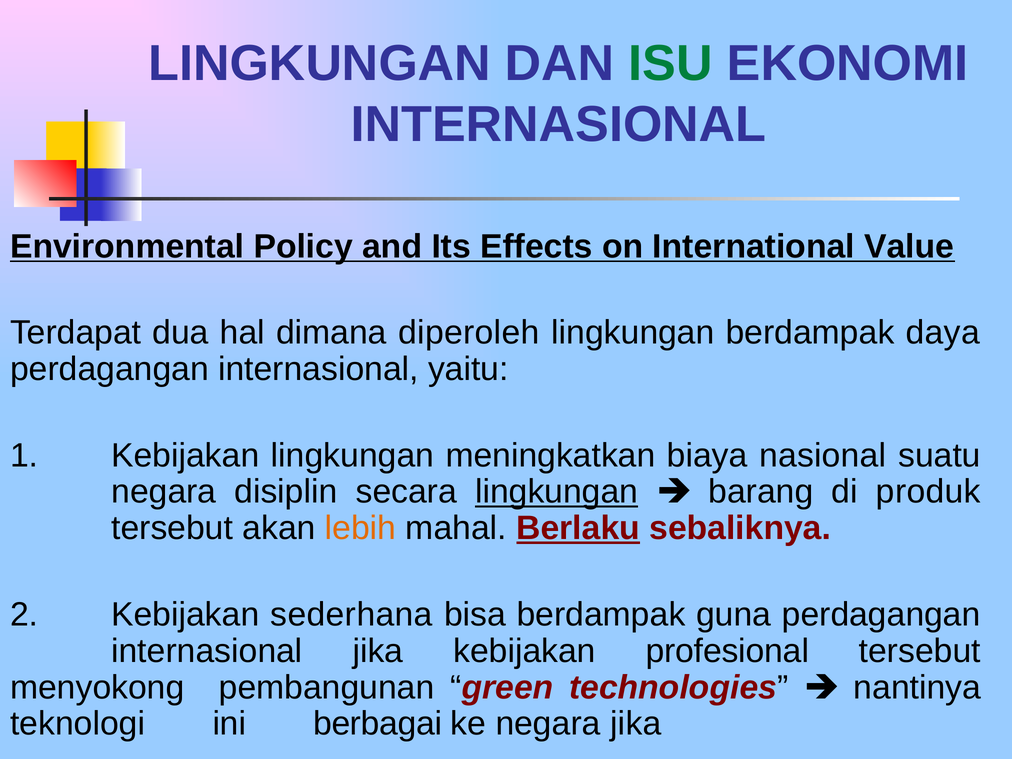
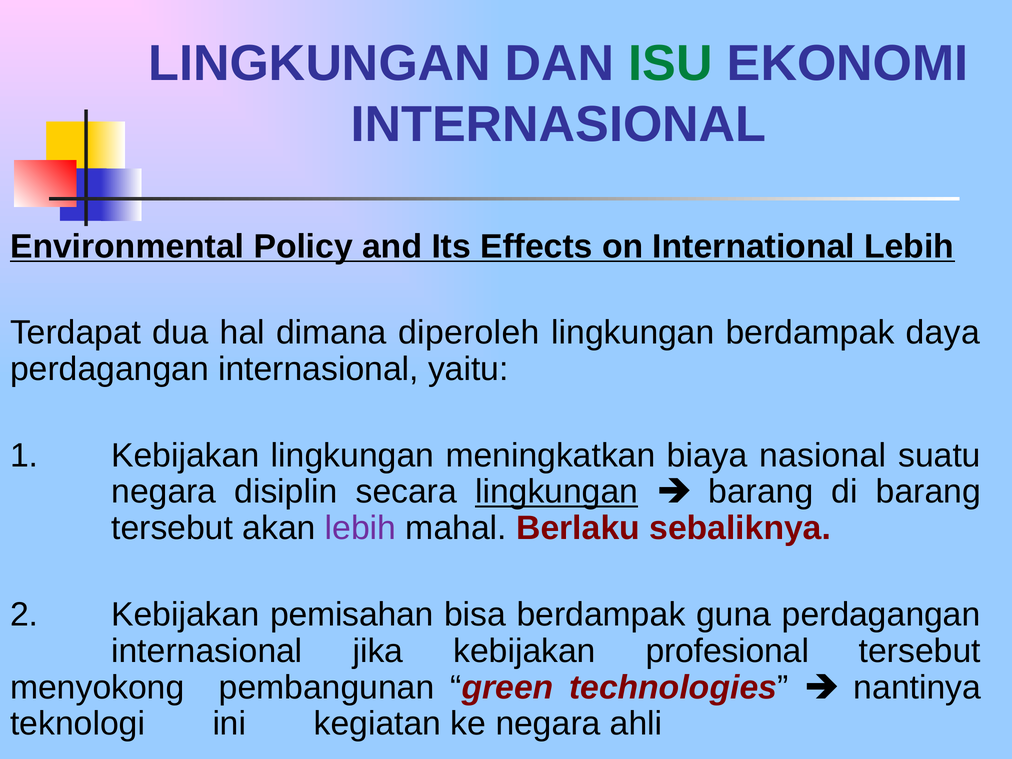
International Value: Value -> Lebih (909, 246)
di produk: produk -> barang (928, 492)
lebih colour: orange -> purple (361, 528)
Berlaku underline: present -> none (578, 528)
sederhana: sederhana -> pemisahan (352, 615)
berbagai: berbagai -> kegiatan (377, 724)
negara jika: jika -> ahli (636, 724)
